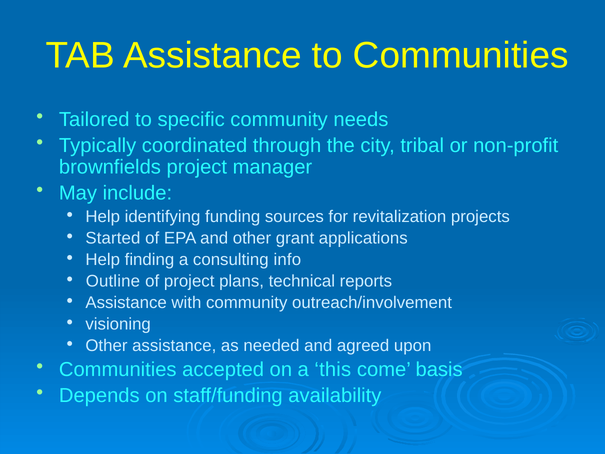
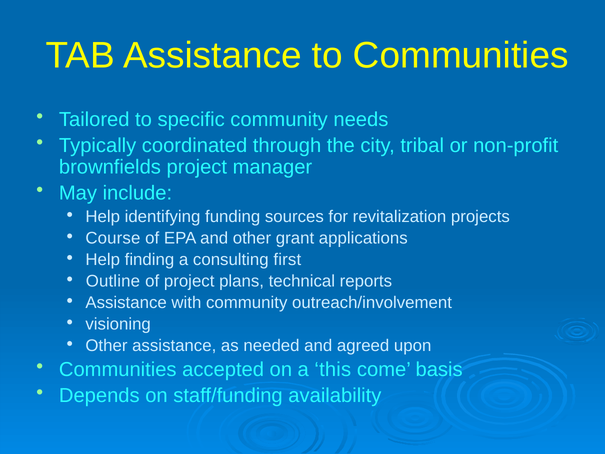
Started: Started -> Course (113, 238)
info: info -> first (287, 259)
